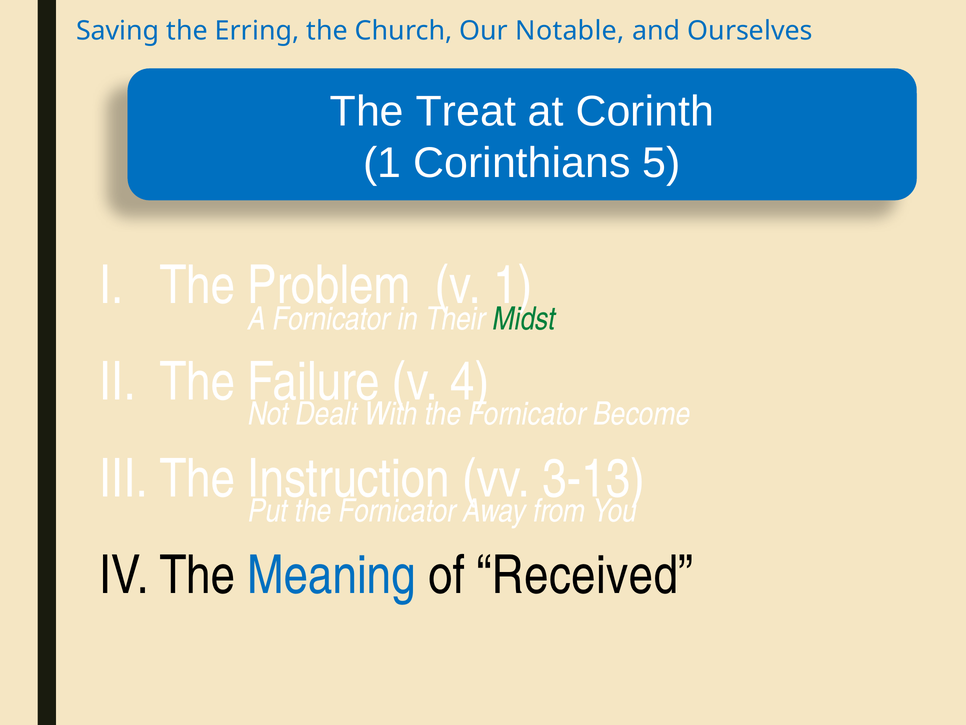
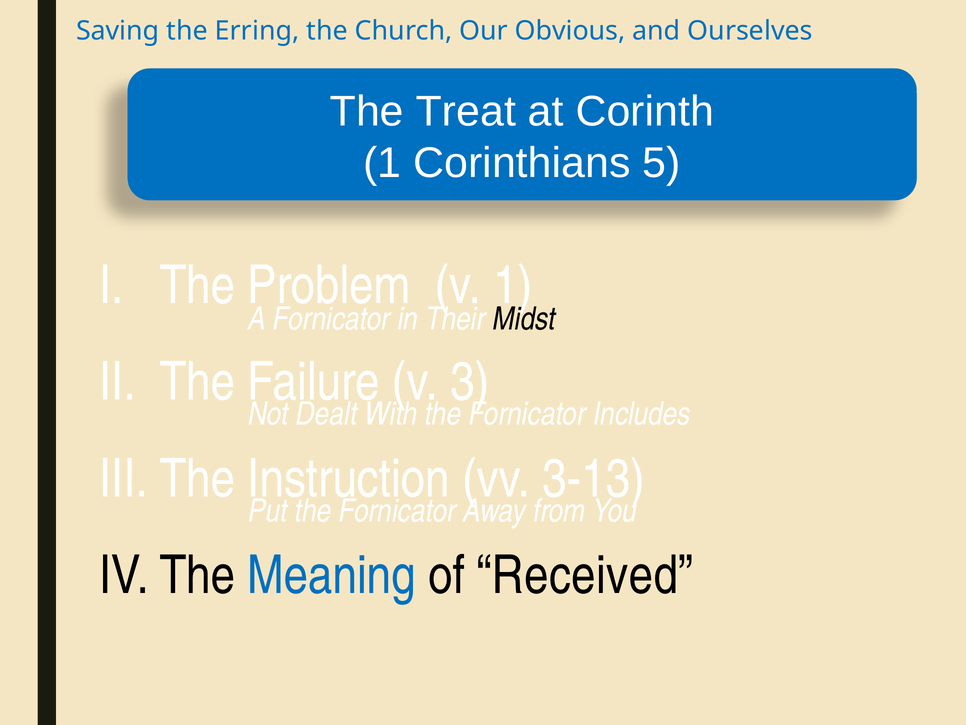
Notable: Notable -> Obvious (570, 31)
Midst colour: green -> black (524, 319)
4: 4 -> 3 (470, 382)
Become: Become -> Includes (642, 414)
